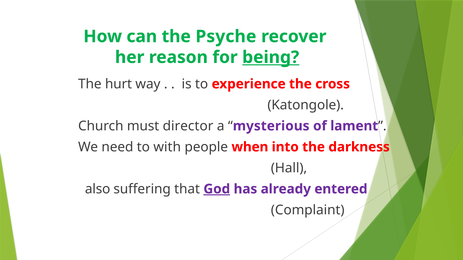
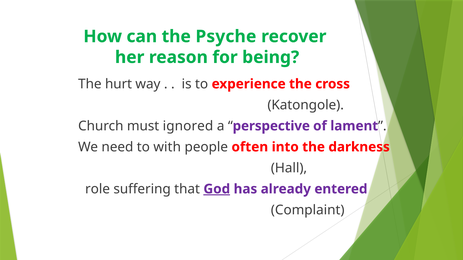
being underline: present -> none (271, 57)
director: director -> ignored (188, 126)
mysterious: mysterious -> perspective (271, 126)
when: when -> often (250, 147)
also: also -> role (98, 189)
